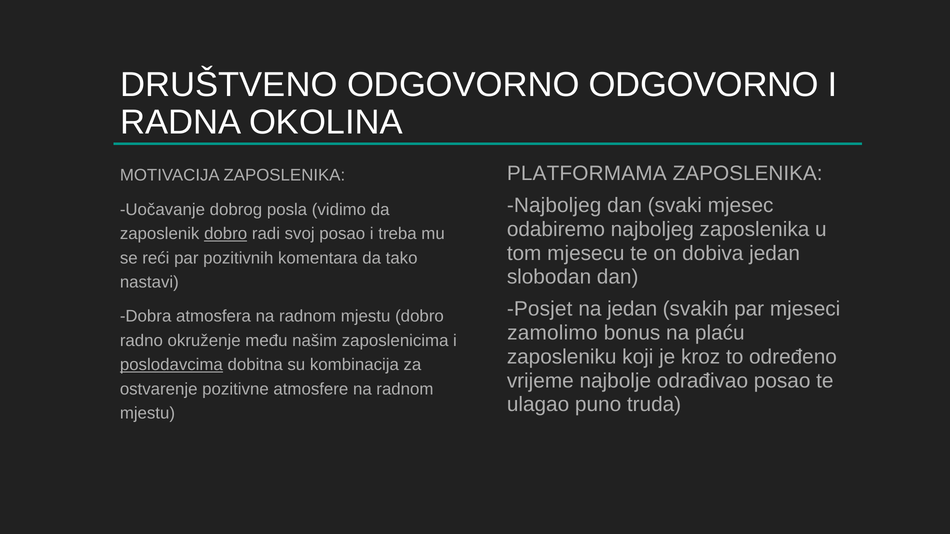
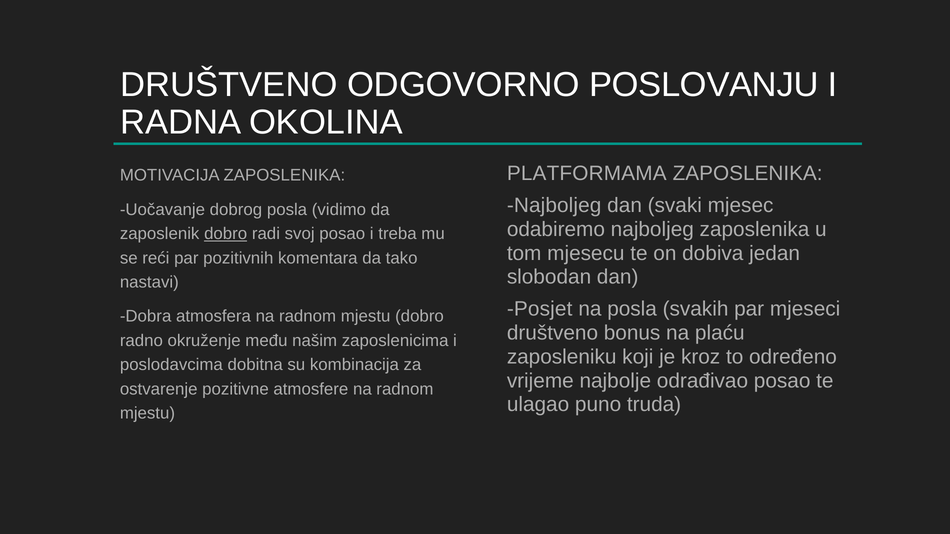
ODGOVORNO ODGOVORNO: ODGOVORNO -> POSLOVANJU (704, 85)
na jedan: jedan -> posla (632, 309)
zamolimo: zamolimo -> društveno (552, 333)
poslodavcima underline: present -> none (171, 365)
